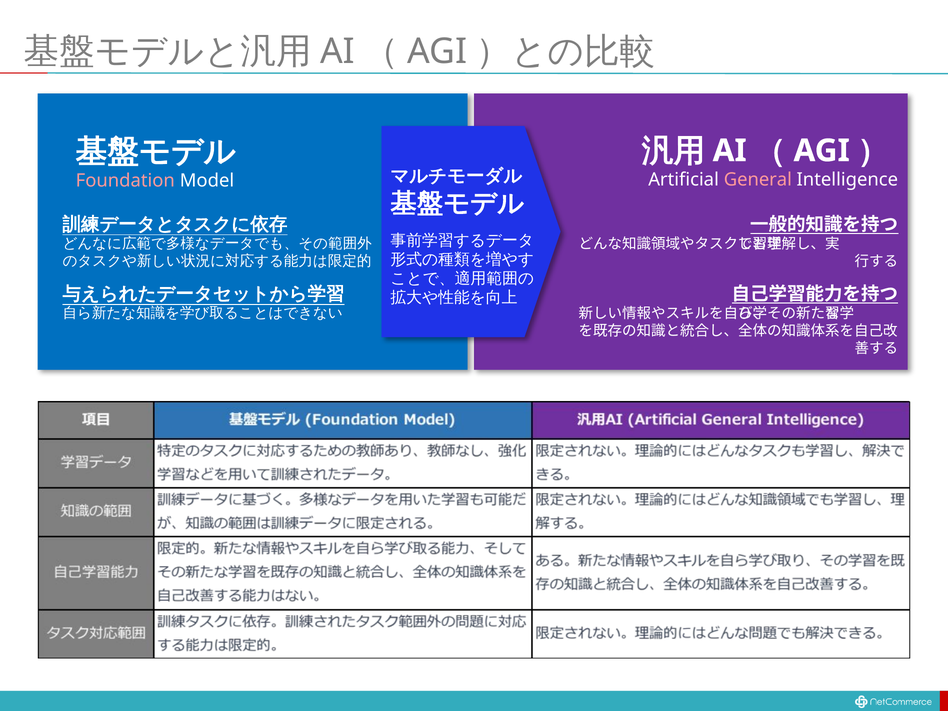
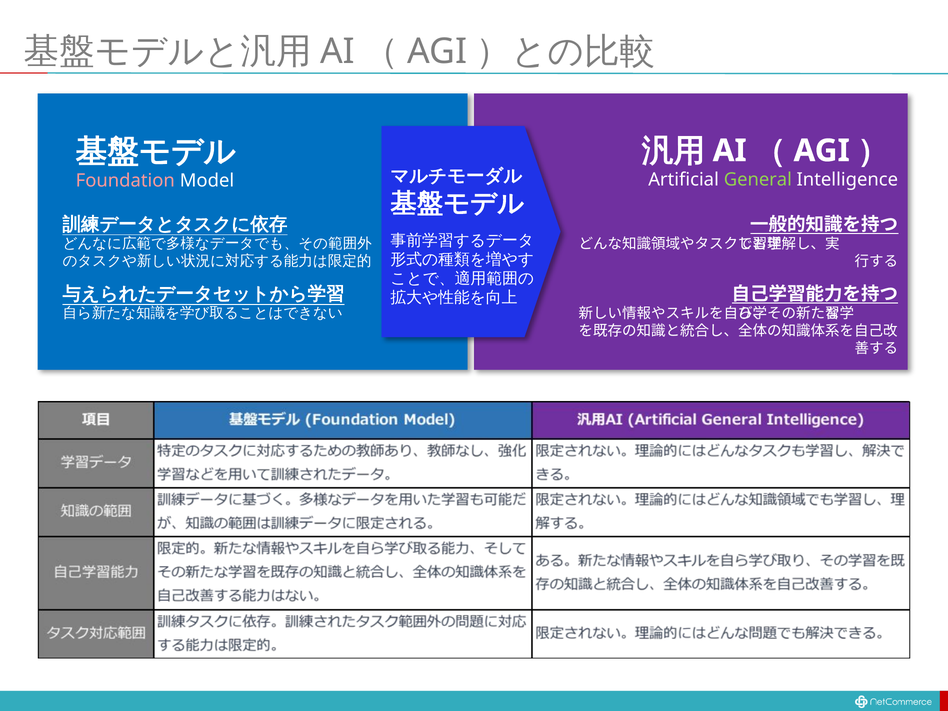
General colour: pink -> light green (758, 180)
